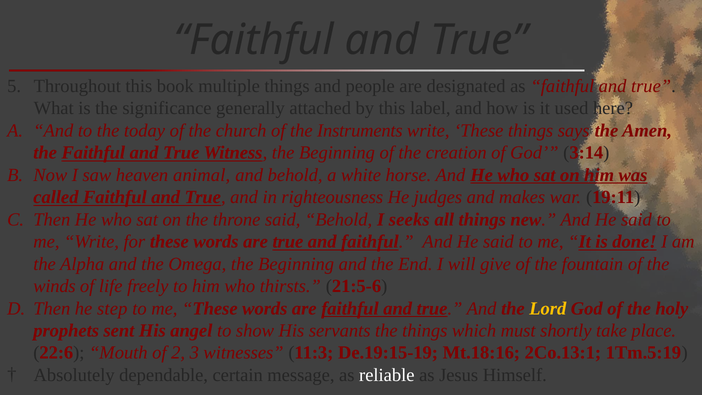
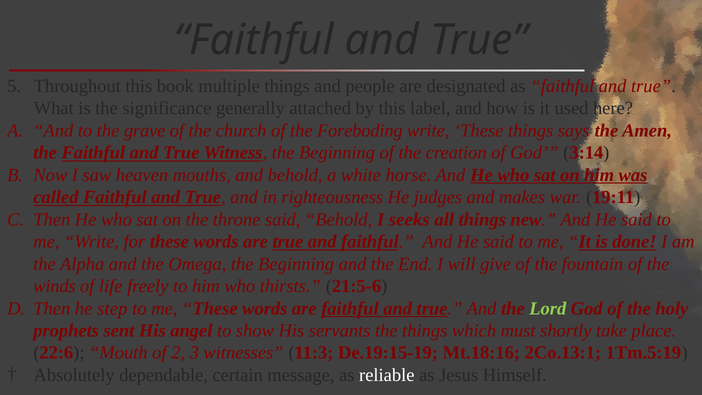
today: today -> grave (145, 131)
Instruments: Instruments -> Foreboding (360, 131)
animal: animal -> mouths (202, 175)
Lord colour: yellow -> light green (548, 308)
